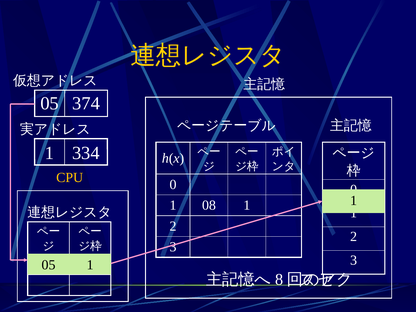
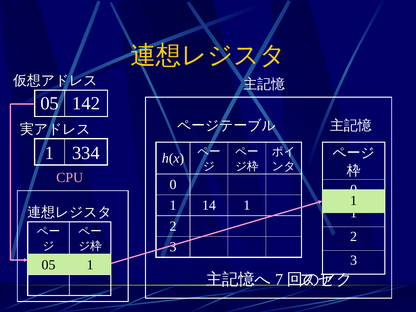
374: 374 -> 142 (86, 103)
CPU colour: yellow -> pink (70, 178)
08: 08 -> 14 (209, 205)
8: 8 -> 7 (279, 279)
